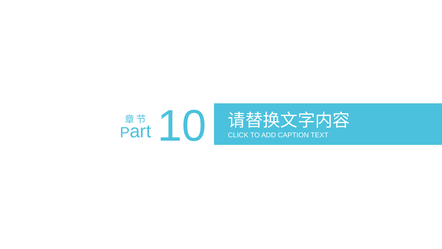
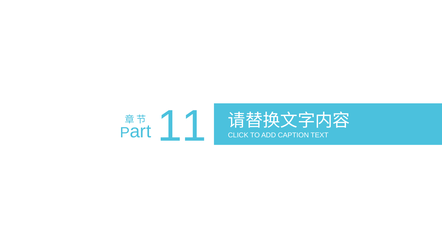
10: 10 -> 11 (182, 126)
